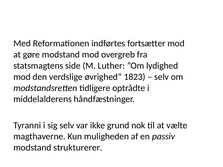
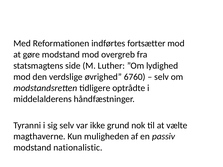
1823: 1823 -> 6760 (135, 77)
strukturerer: strukturerer -> nationalistic (78, 148)
